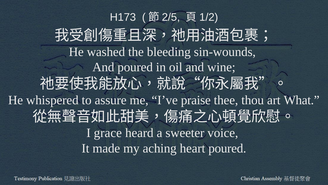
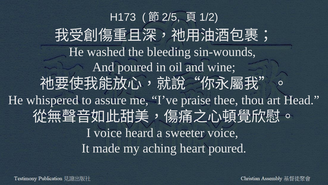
What: What -> Head (302, 100)
I grace: grace -> voice (108, 133)
